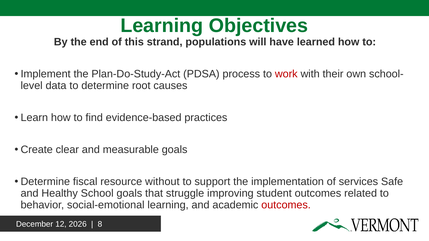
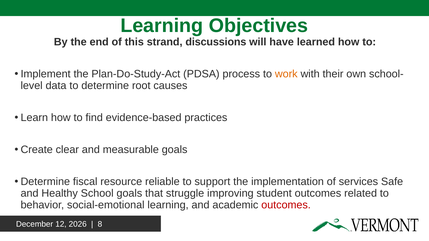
populations: populations -> discussions (216, 42)
work colour: red -> orange (286, 74)
without: without -> reliable (162, 182)
